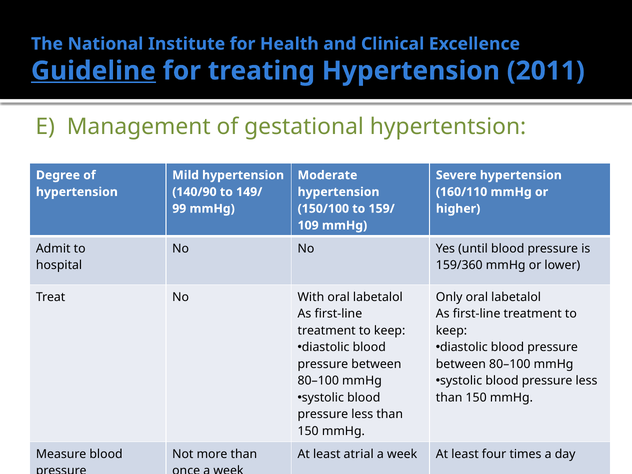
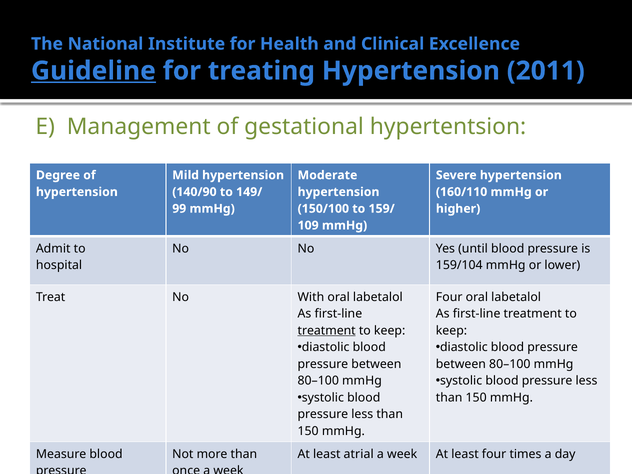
159/360: 159/360 -> 159/104 (459, 265)
Only: Only -> Four (449, 297)
treatment underline: none -> present (327, 331)
